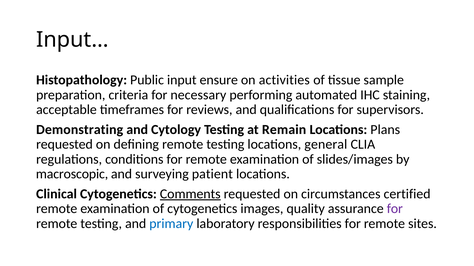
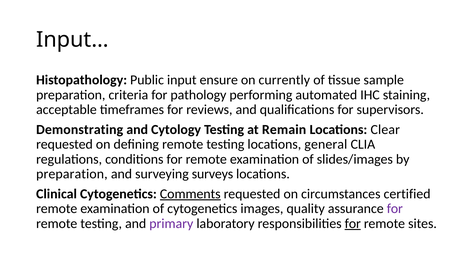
activities: activities -> currently (284, 80)
necessary: necessary -> pathology (198, 95)
Plans: Plans -> Clear (385, 130)
macroscopic: macroscopic -> preparation (72, 174)
patient: patient -> surveys (212, 174)
primary colour: blue -> purple (171, 224)
for underline: none -> present (353, 224)
